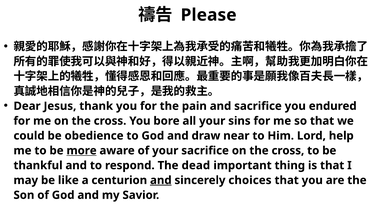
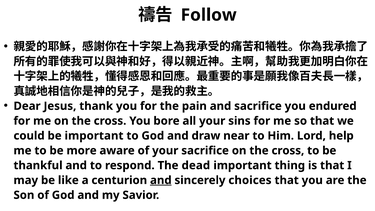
Please: Please -> Follow (209, 15)
be obedience: obedience -> important (94, 136)
more underline: present -> none (82, 151)
